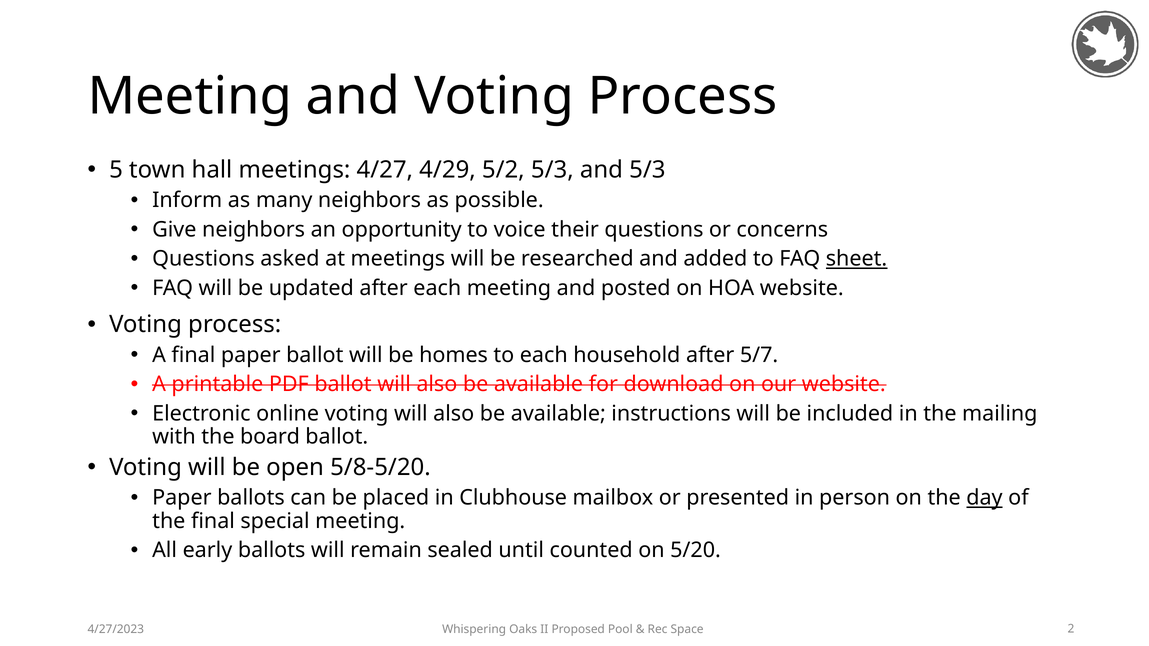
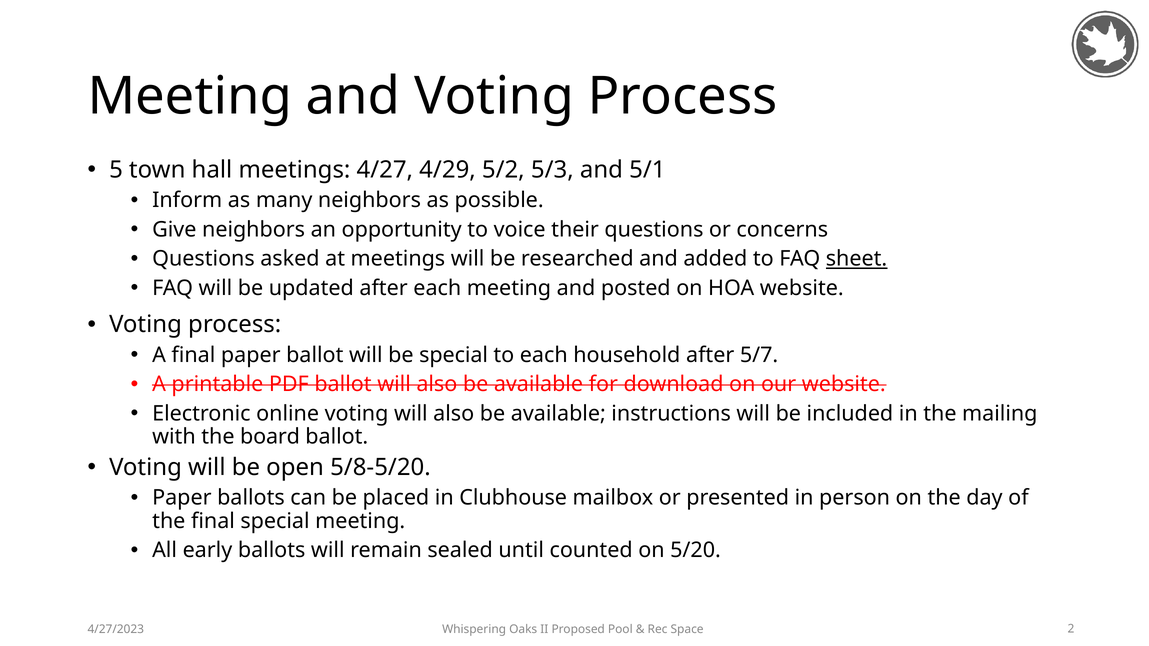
and 5/3: 5/3 -> 5/1 (647, 170)
be homes: homes -> special (454, 355)
day underline: present -> none (984, 498)
